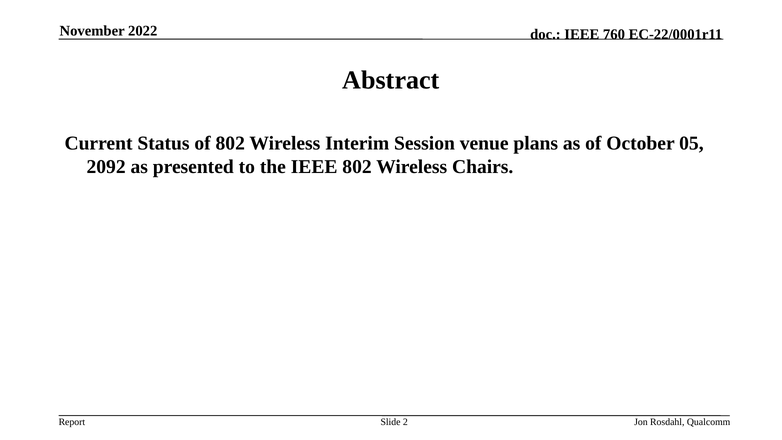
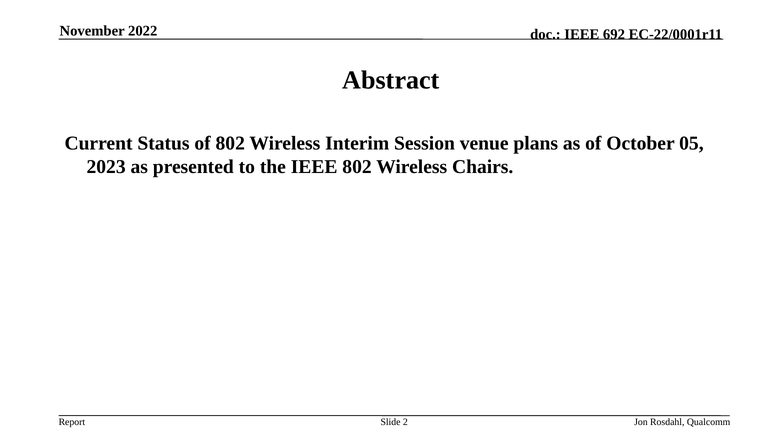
760: 760 -> 692 (614, 34)
2092: 2092 -> 2023 (106, 167)
